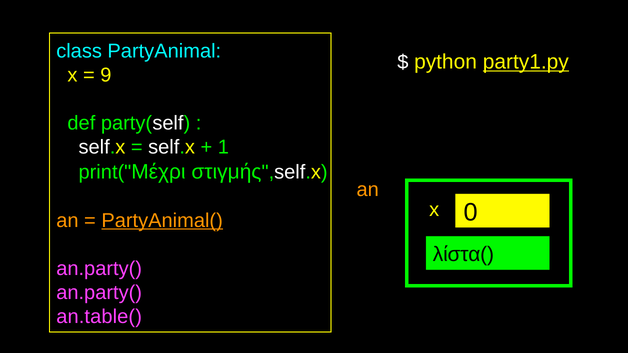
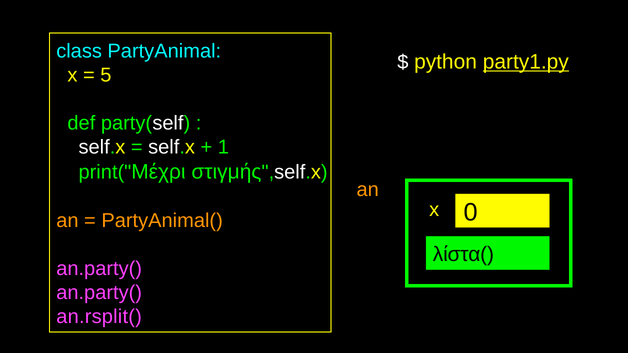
9: 9 -> 5 (106, 75)
PartyAnimal( underline: present -> none (162, 221)
an.table(: an.table( -> an.rsplit( (99, 317)
